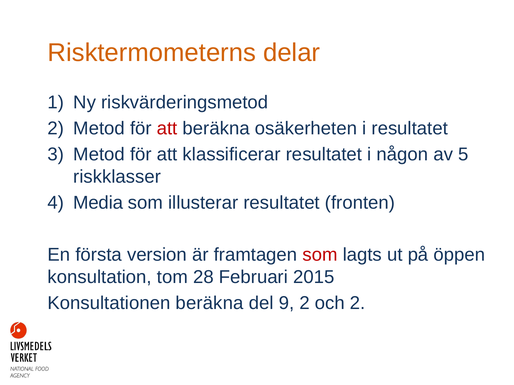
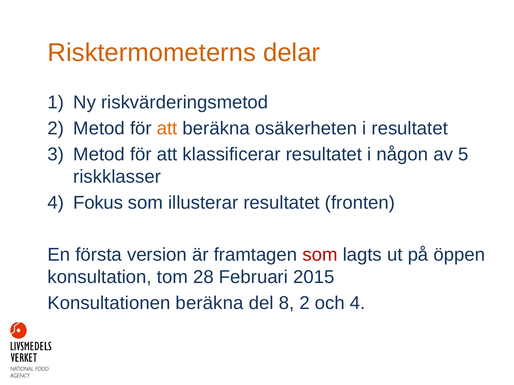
att colour: red -> orange (167, 129)
Media: Media -> Fokus (98, 203)
9: 9 -> 8 (286, 303)
och 2: 2 -> 4 (358, 303)
